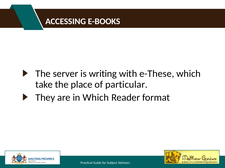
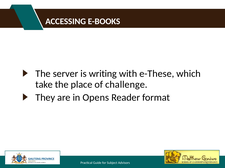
particular: particular -> challenge (126, 85)
in Which: Which -> Opens (96, 98)
